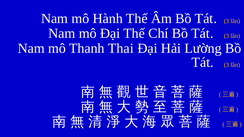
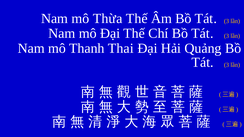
Hành: Hành -> Thừa (108, 19)
Lường: Lường -> Quảng (203, 48)
